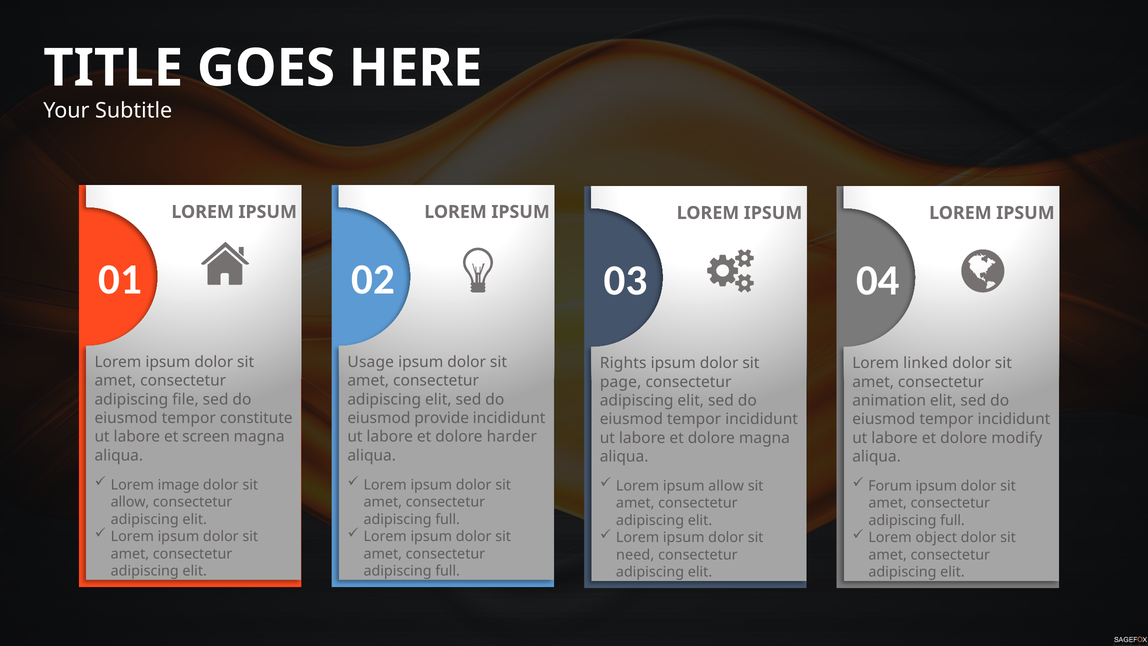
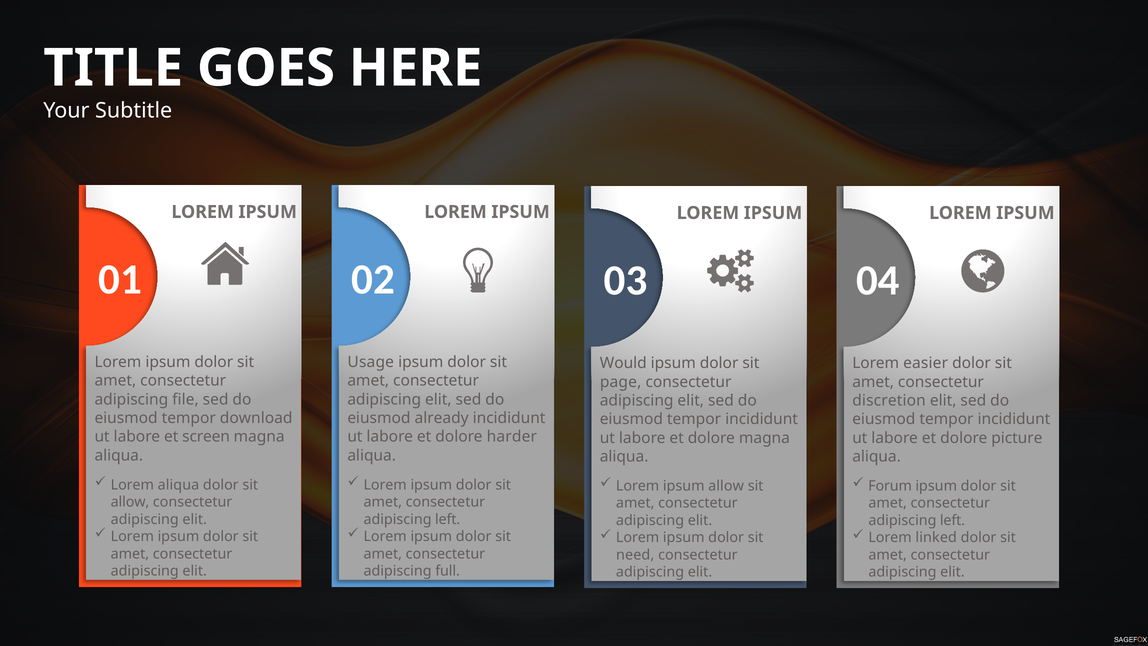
Rights: Rights -> Would (623, 363)
linked: linked -> easier (926, 363)
animation: animation -> discretion (889, 400)
constitute: constitute -> download (256, 418)
provide: provide -> already (442, 418)
modify: modify -> picture (1017, 438)
Lorem image: image -> aliqua (178, 485)
full: full -> left (448, 519)
full: full -> left (952, 520)
object: object -> linked (936, 537)
